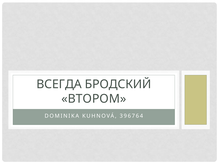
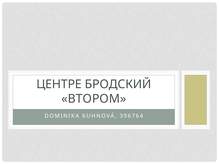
ВСЕГДА: ВСЕГДА -> ЦЕНТРЕ (59, 84)
